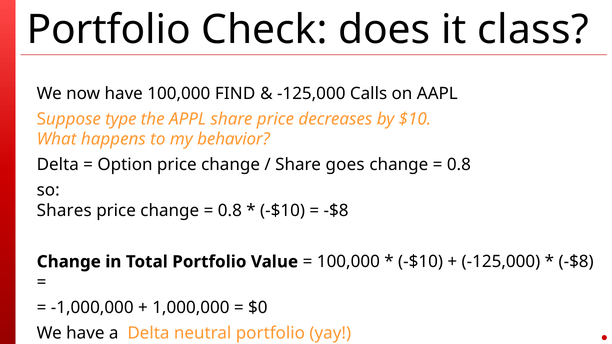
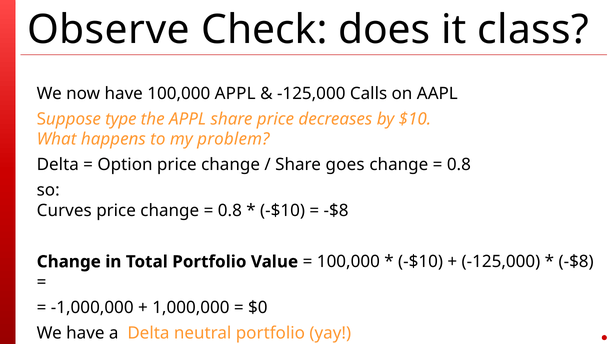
Portfolio: Portfolio -> Observe (108, 30)
100,000 FIND: FIND -> APPL (235, 94)
behavior: behavior -> problem (233, 139)
Shares: Shares -> Curves (64, 211)
